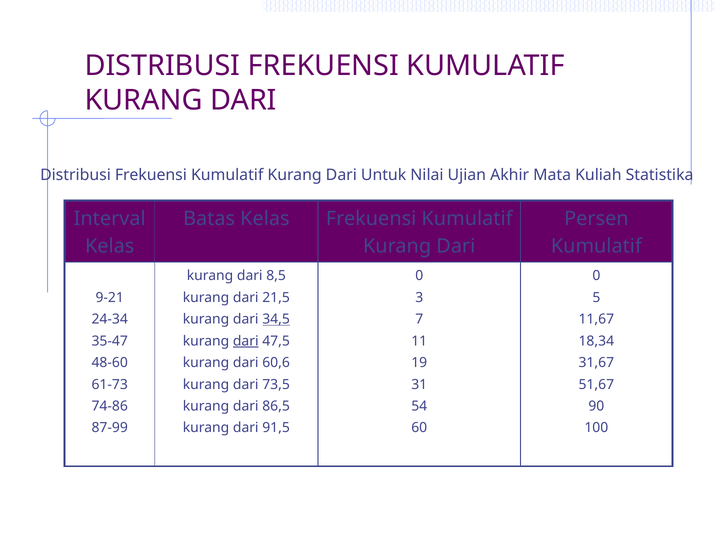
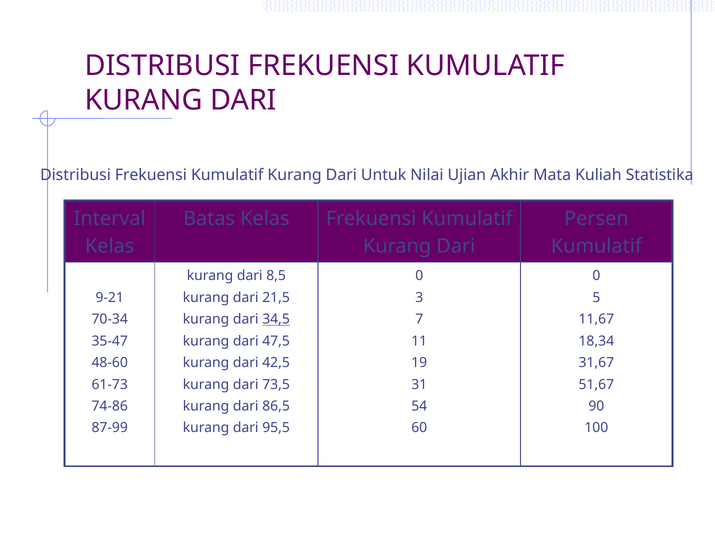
24-34: 24-34 -> 70-34 (110, 319)
dari underline: present -> none (246, 341)
60,6: 60,6 -> 42,5 (276, 363)
91,5: 91,5 -> 95,5 (276, 428)
